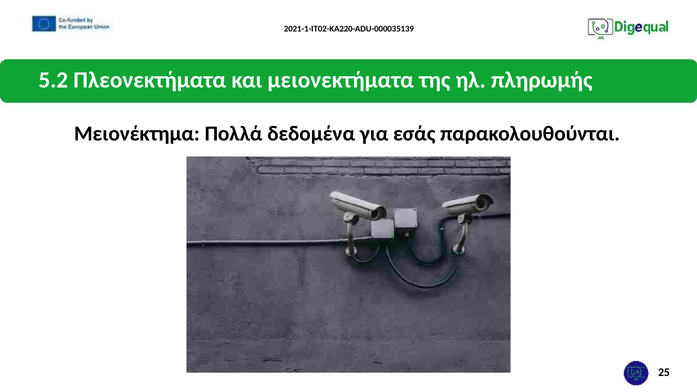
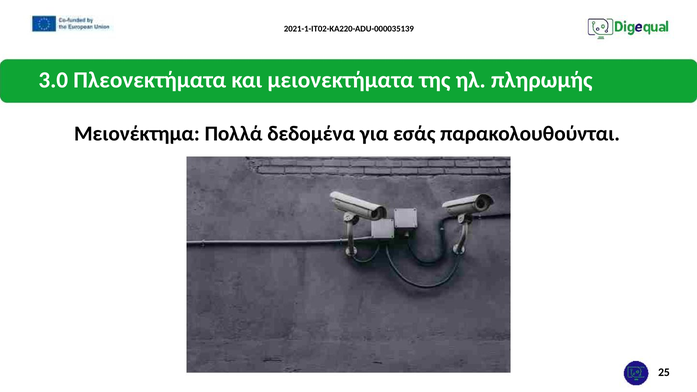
5.2: 5.2 -> 3.0 (53, 80)
